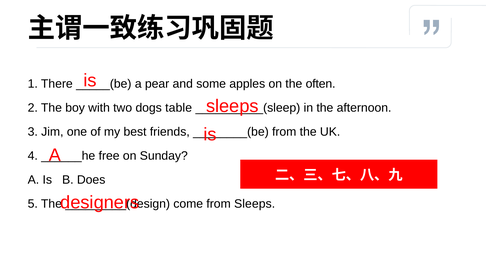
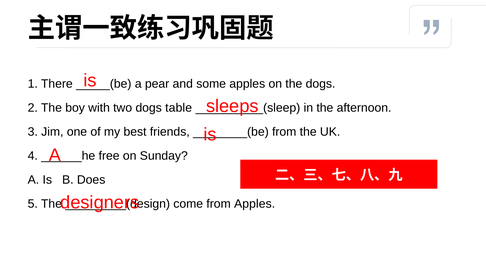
the often: often -> dogs (321, 84)
from Sleeps: Sleeps -> Apples (255, 204)
